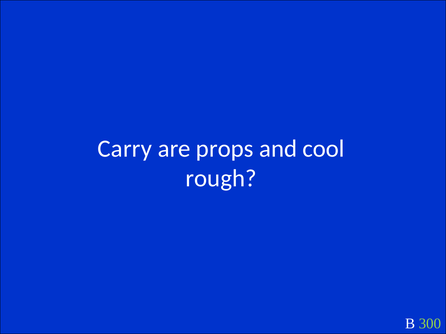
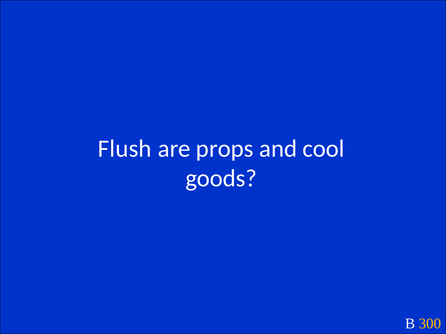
Carry: Carry -> Flush (125, 149)
rough: rough -> goods (221, 179)
300 colour: light green -> yellow (430, 324)
